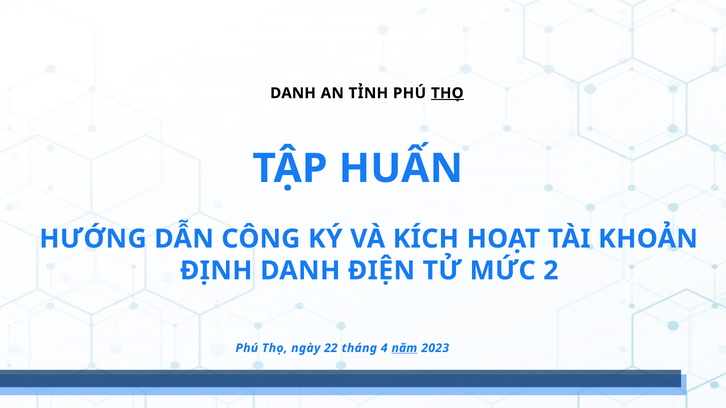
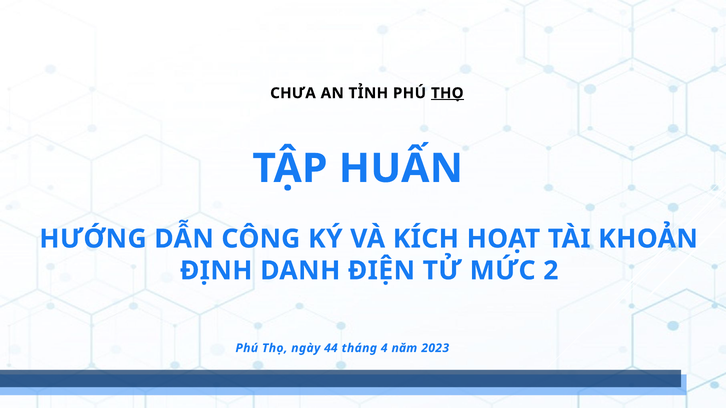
DANH: DANH -> CHƯA (293, 93)
22: 22 -> 44 (331, 348)
năm underline: present -> none (404, 348)
